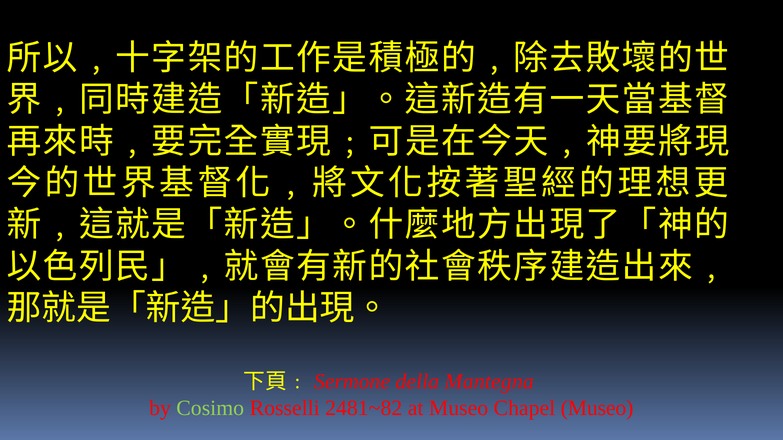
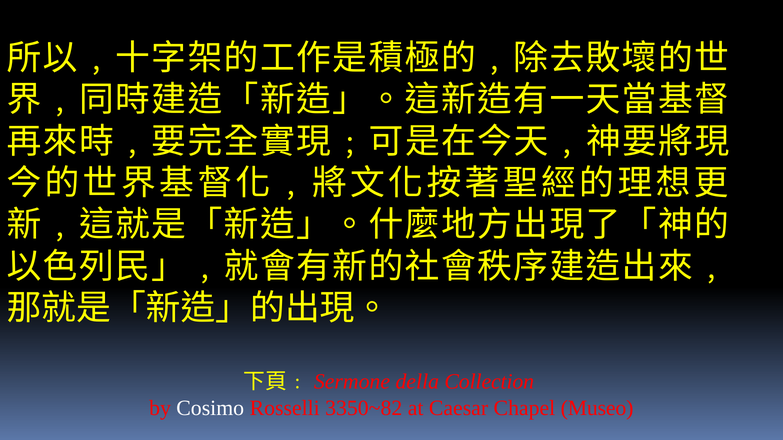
Mantegna: Mantegna -> Collection (489, 382)
Cosimo colour: light green -> white (210, 408)
2481~82: 2481~82 -> 3350~82 (364, 408)
at Museo: Museo -> Caesar (459, 408)
